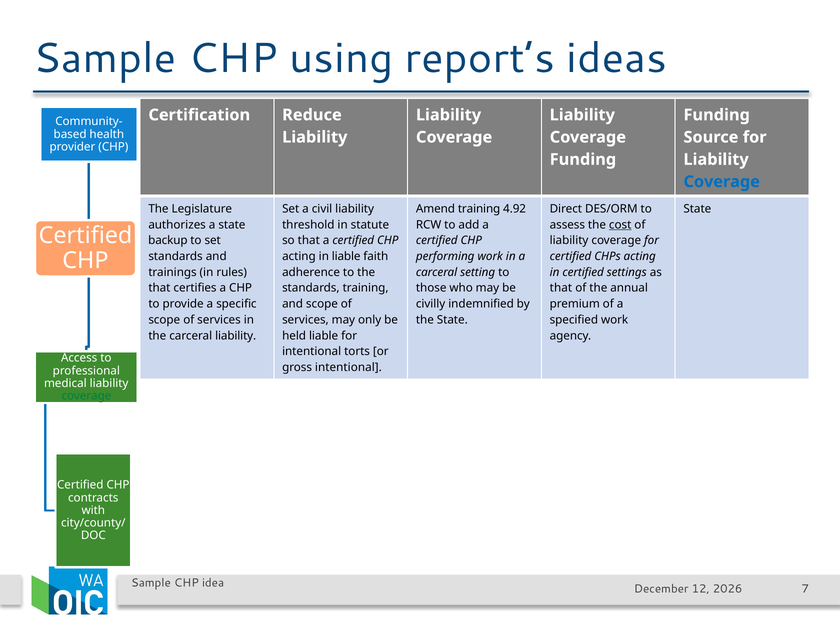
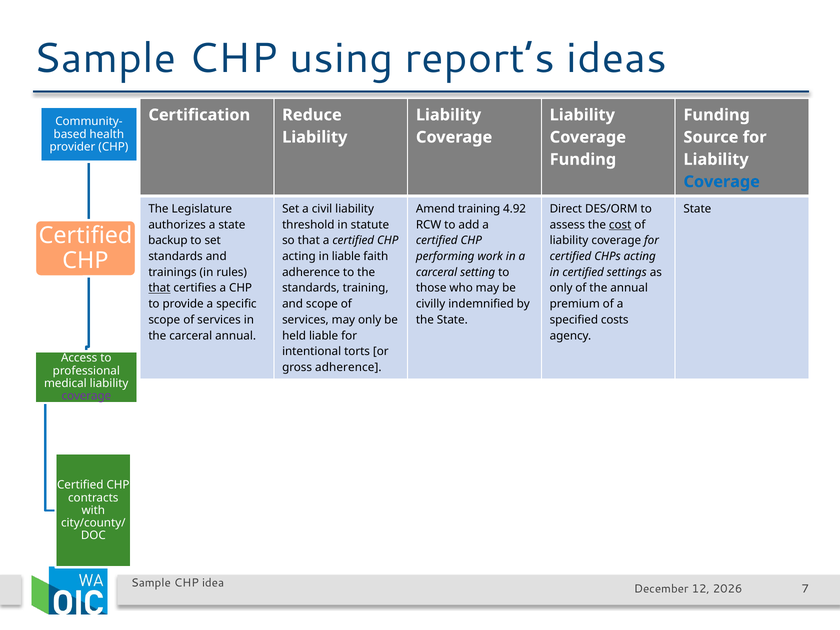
that underline: none -> present (159, 288)
that: that -> only (561, 288)
specified work: work -> costs (615, 320)
carceral liability: liability -> annual (236, 336)
gross intentional: intentional -> adherence (348, 367)
coverage colour: green -> purple (86, 396)
